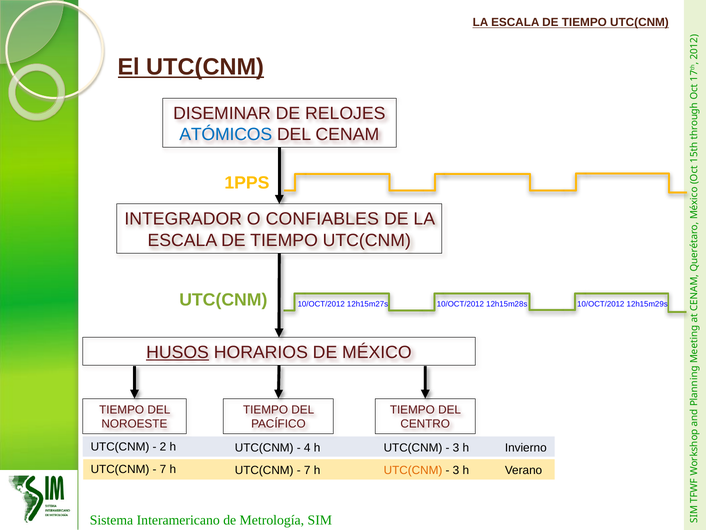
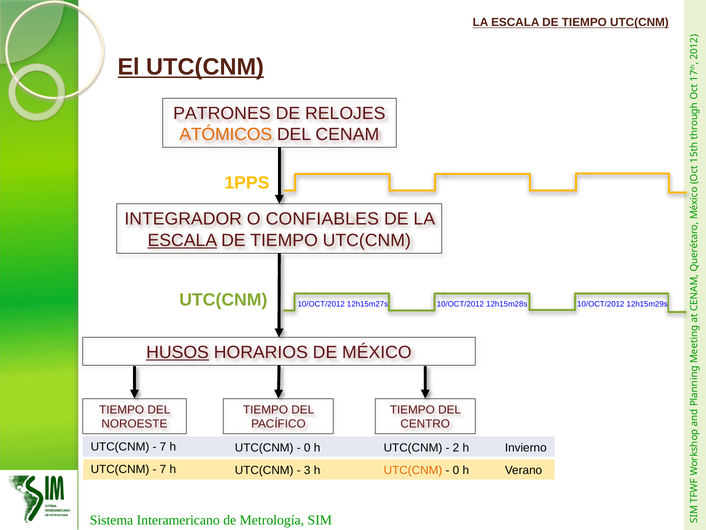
DISEMINAR: DISEMINAR -> PATRONES (222, 113)
ATÓMICOS colour: blue -> orange (226, 134)
ESCALA underline: none -> present (182, 240)
2: 2 -> 7 (163, 446)
4: 4 -> 0 (307, 447)
3: 3 -> 2 (456, 447)
7: 7 -> 3 (307, 470)
3: 3 -> 0 (456, 470)
